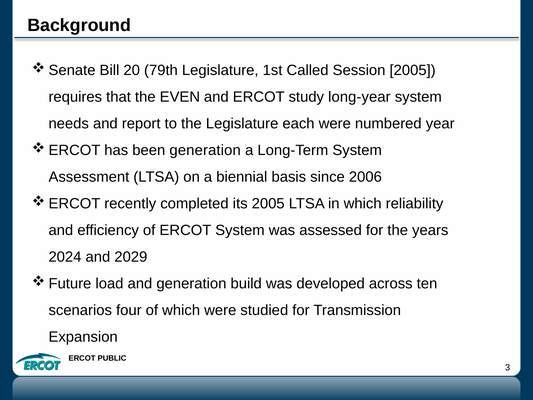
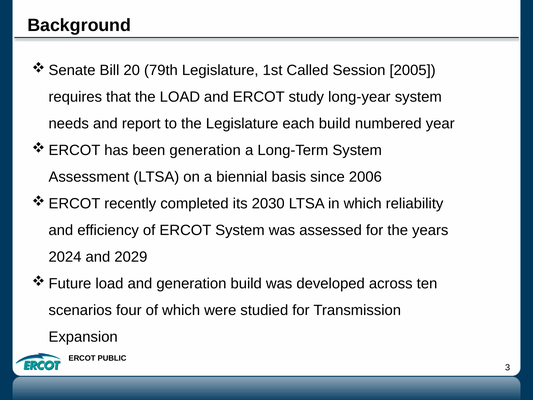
the EVEN: EVEN -> LOAD (180, 97)
each were: were -> build (335, 124)
its 2005: 2005 -> 2030 (268, 204)
